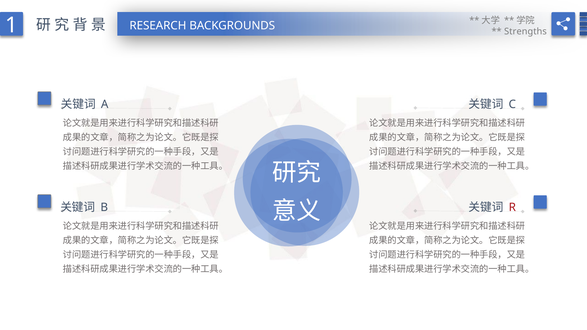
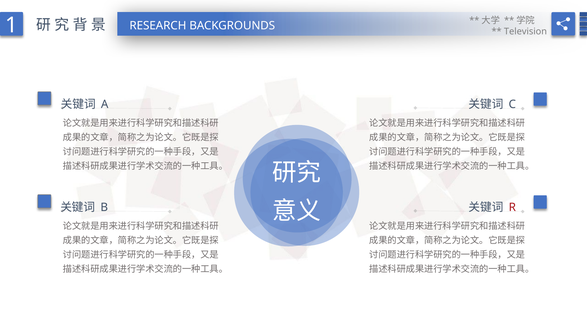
Strengths: Strengths -> Television (525, 32)
